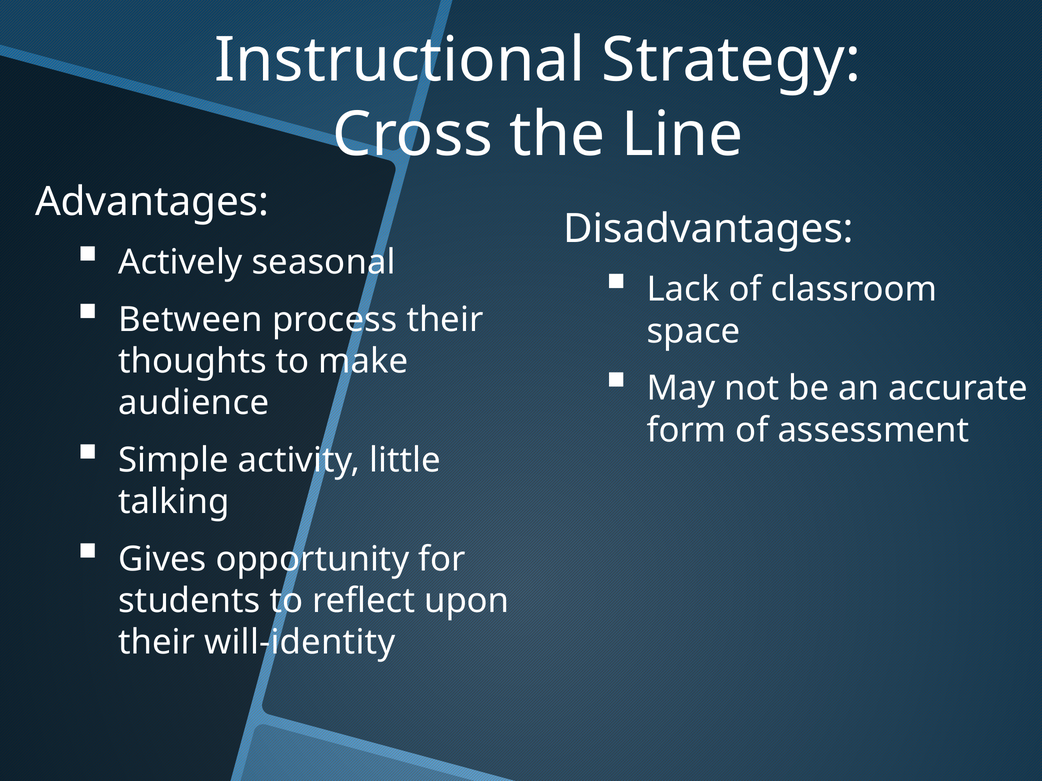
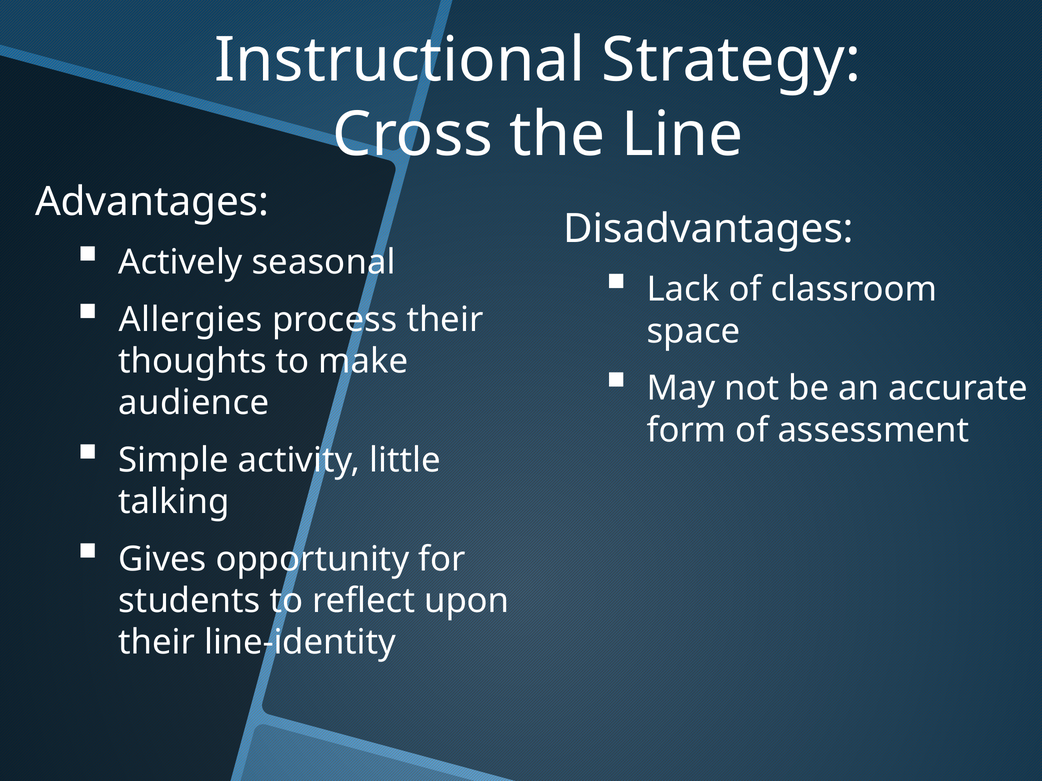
Between: Between -> Allergies (191, 320)
will-identity: will-identity -> line-identity (300, 643)
